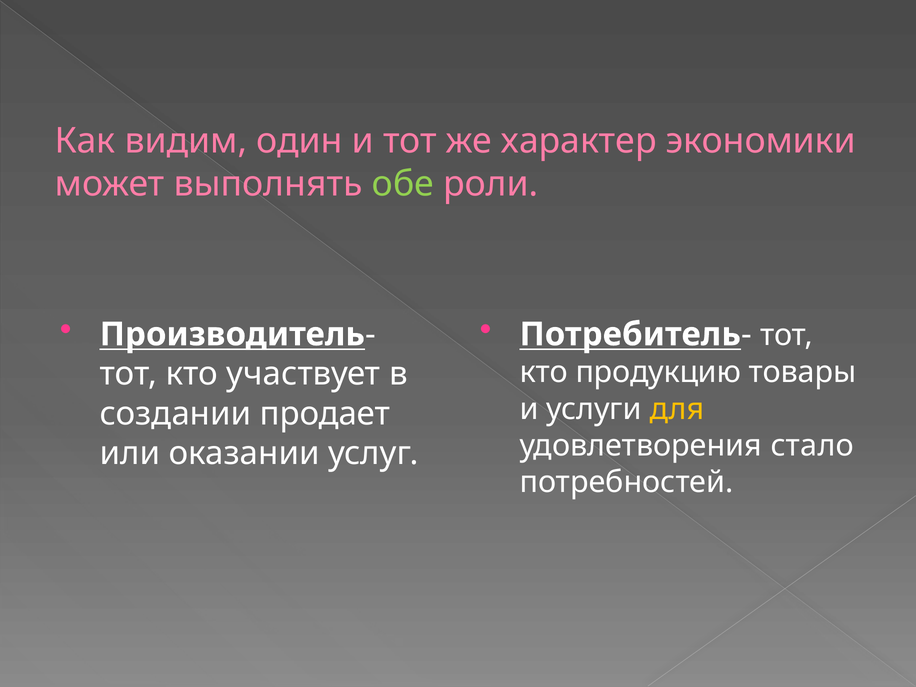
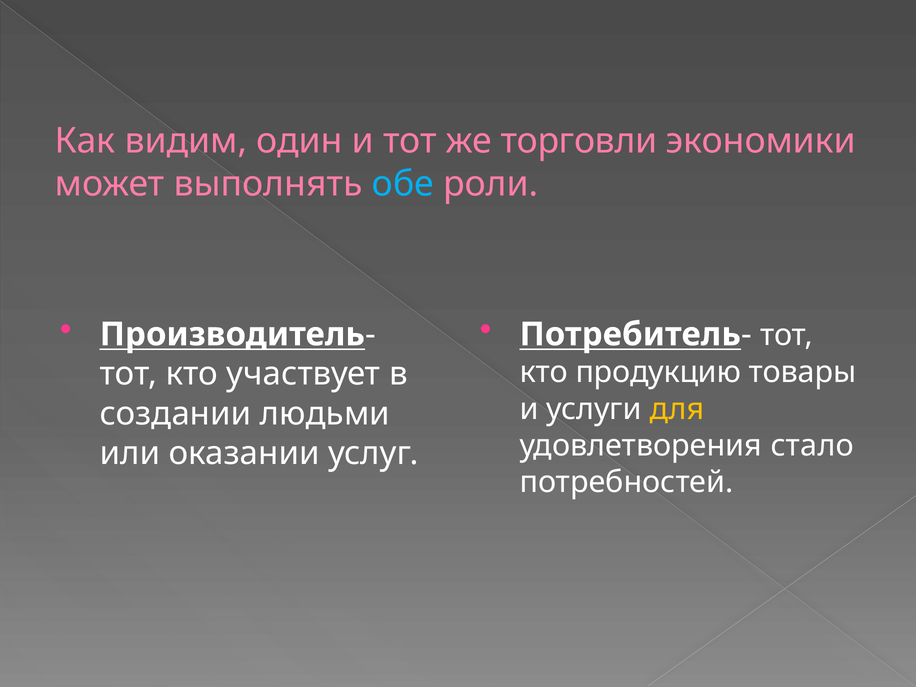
характер: характер -> торговли (579, 141)
обе colour: light green -> light blue (403, 184)
продает: продает -> людьми (325, 414)
